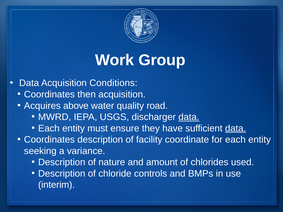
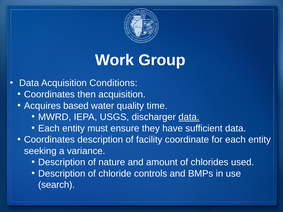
above: above -> based (76, 106)
road: road -> time (157, 106)
data underline: present -> none (236, 128)
interim: interim -> search (57, 185)
